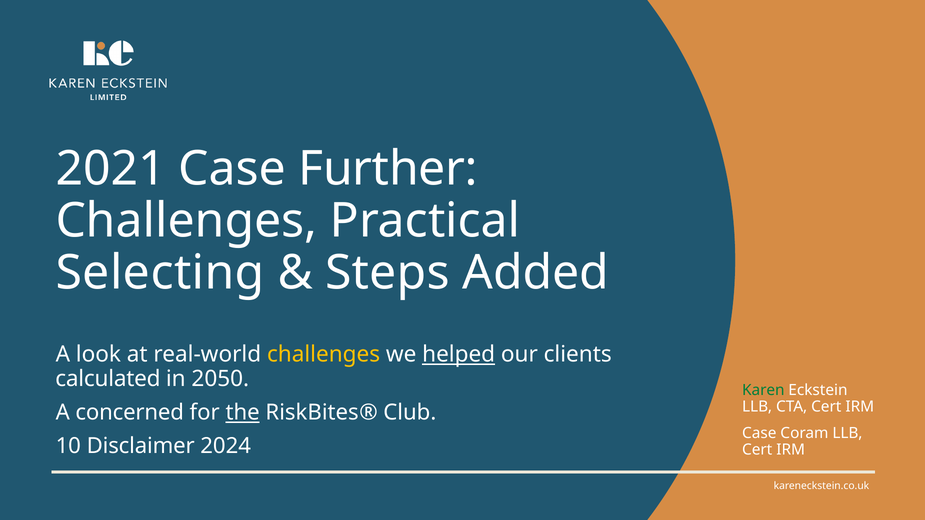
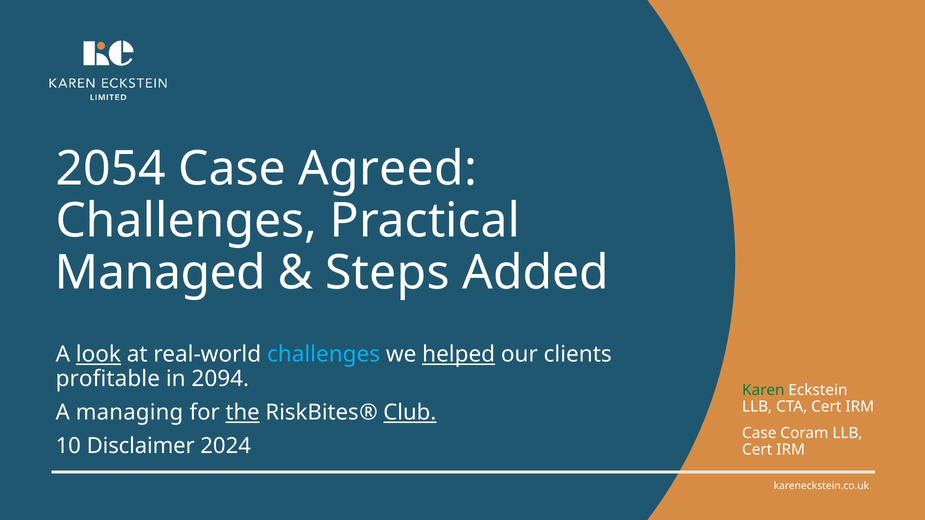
2021: 2021 -> 2054 (111, 169)
Further: Further -> Agreed (388, 169)
Selecting: Selecting -> Managed (161, 273)
look underline: none -> present (98, 355)
challenges colour: yellow -> light blue (324, 355)
calculated: calculated -> profitable (108, 379)
2050: 2050 -> 2094 (220, 379)
concerned: concerned -> managing (130, 413)
Club underline: none -> present (410, 413)
